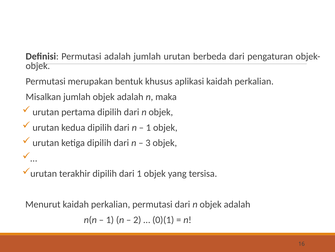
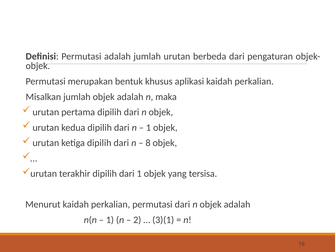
3: 3 -> 8 (148, 142)
0)(1: 0)(1 -> 3)(1 (163, 219)
